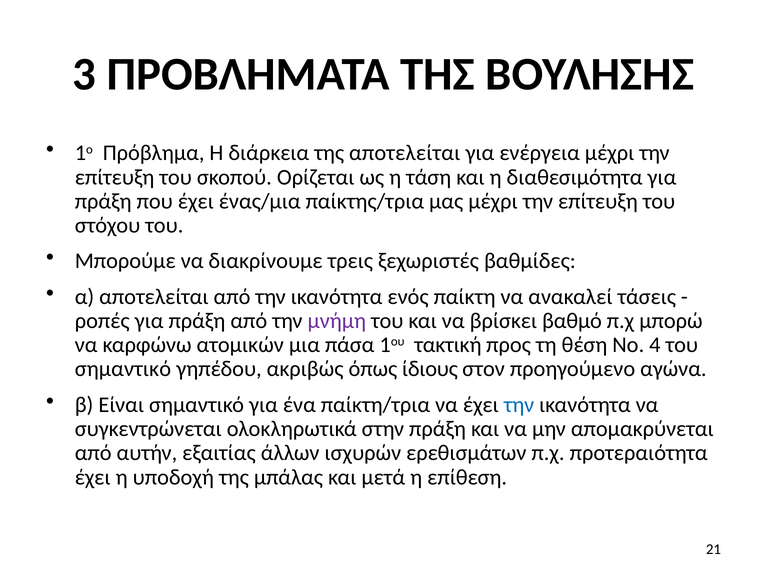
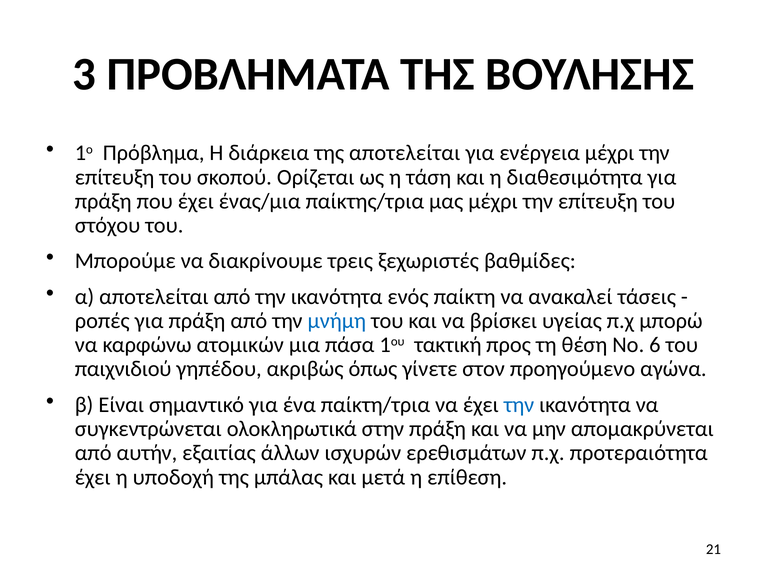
μνήμη colour: purple -> blue (337, 321)
βαθμό: βαθμό -> υγείας (572, 321)
4: 4 -> 6 (655, 345)
σημαντικό: σημαντικό -> παιχνιδιού (123, 369)
ίδιους: ίδιους -> γίνετε (430, 369)
